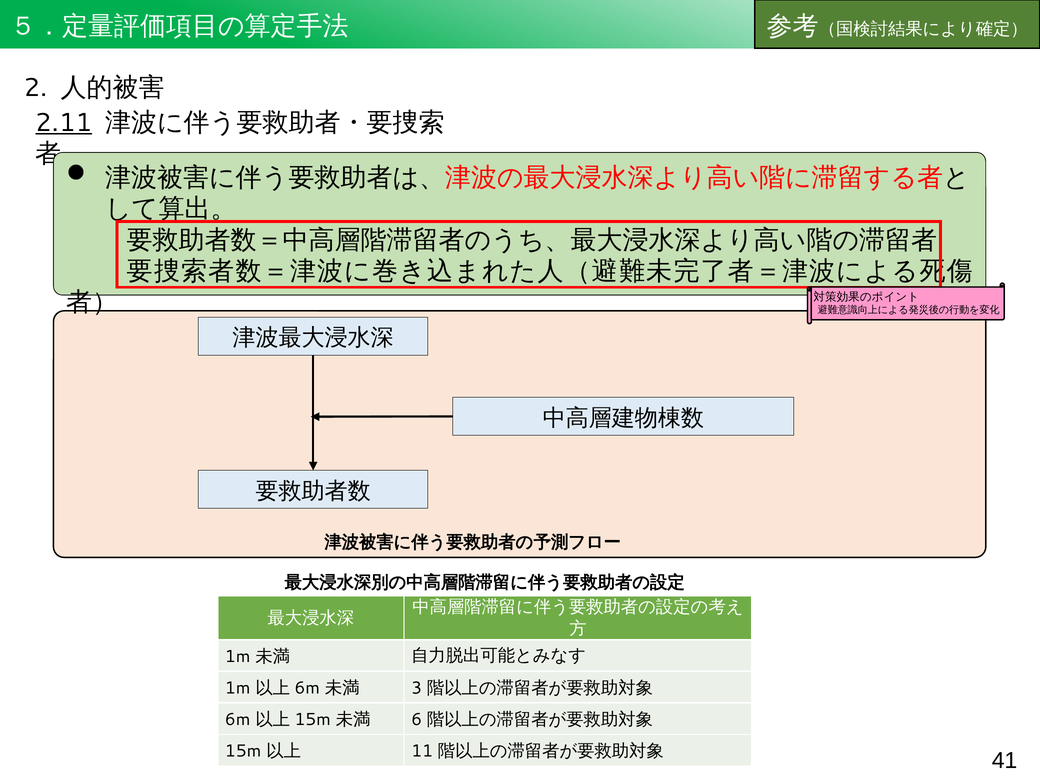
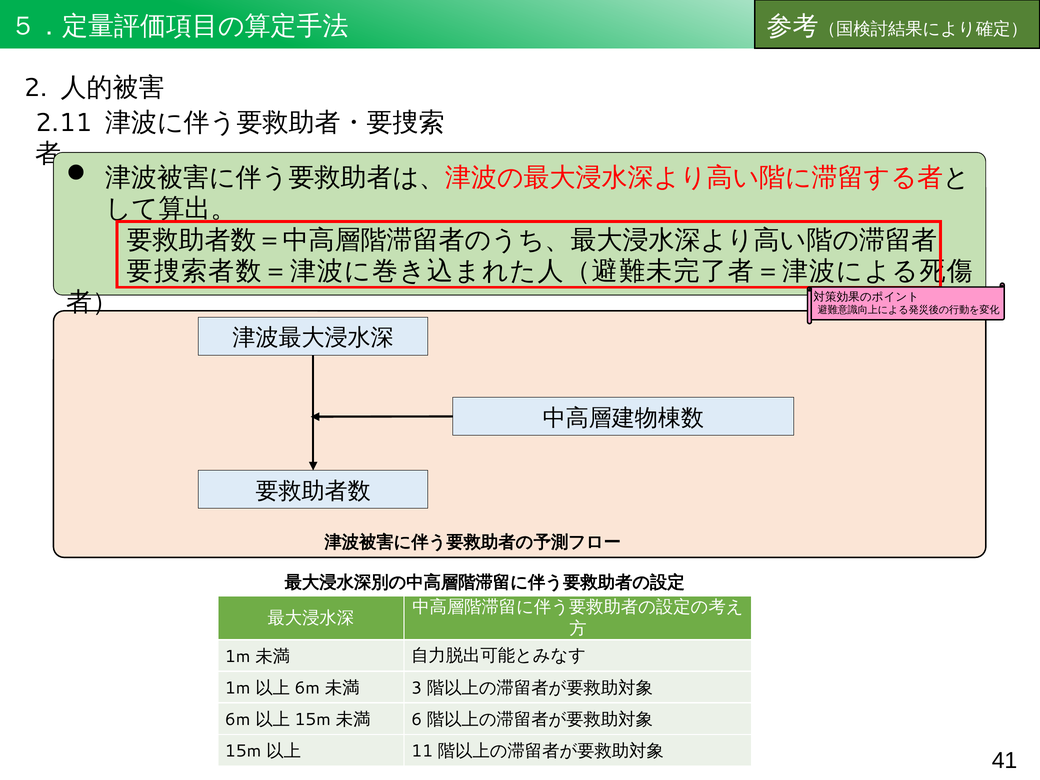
2.11 underline: present -> none (64, 123)
